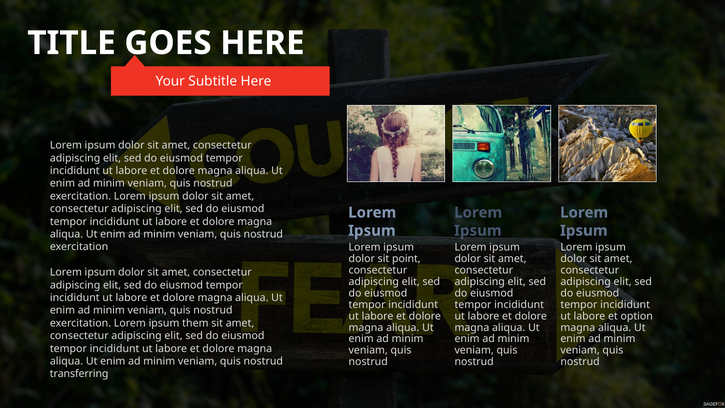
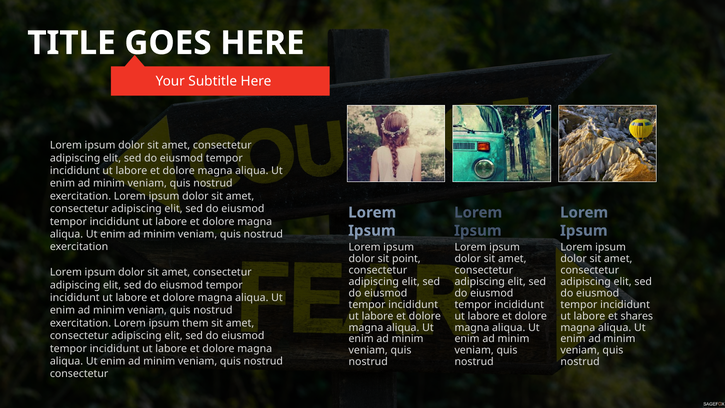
option: option -> shares (637, 316)
transferring: transferring -> consectetur (79, 374)
